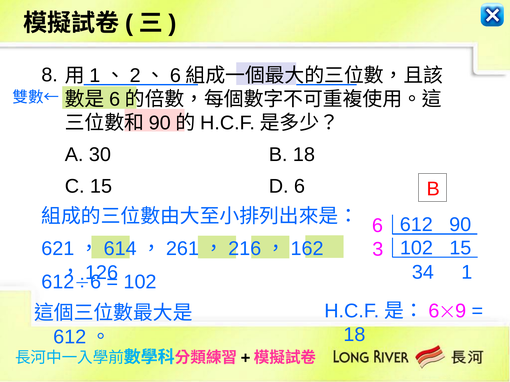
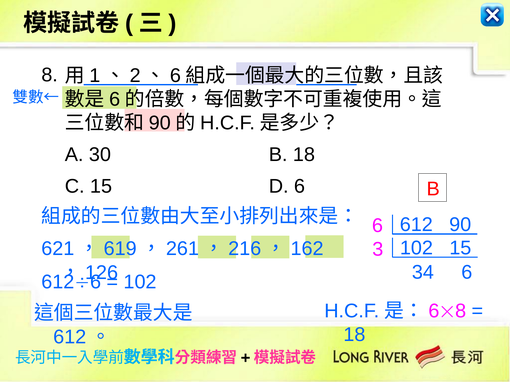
614: 614 -> 619 (120, 249)
34 1: 1 -> 6 (467, 273)
9: 9 -> 8 (461, 311)
